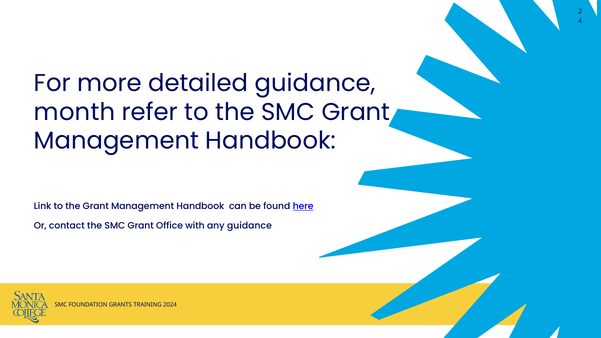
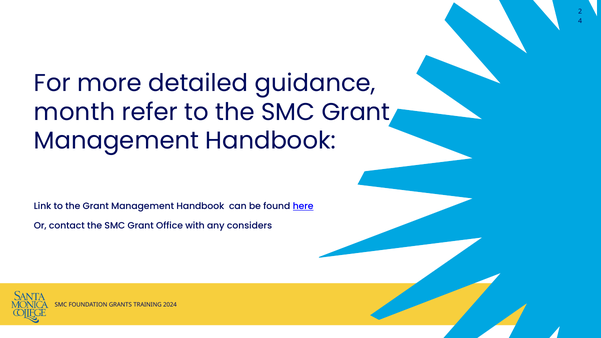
any guidance: guidance -> considers (249, 226)
